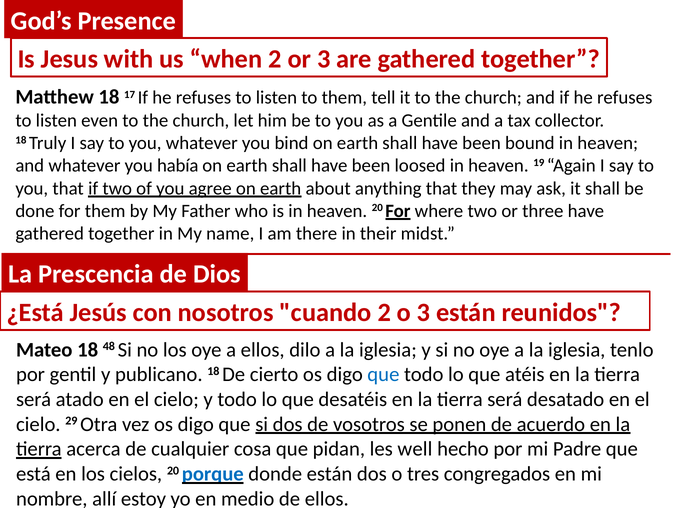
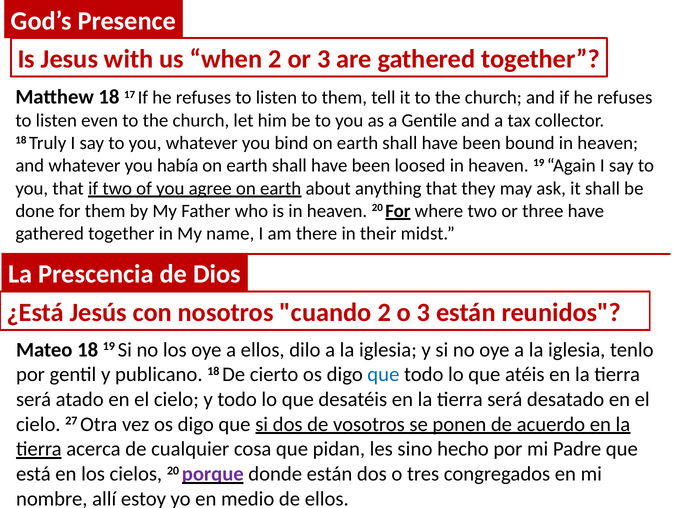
18 48: 48 -> 19 (109, 347)
29: 29 -> 27 (71, 421)
well: well -> sino (415, 450)
porque colour: blue -> purple (213, 474)
